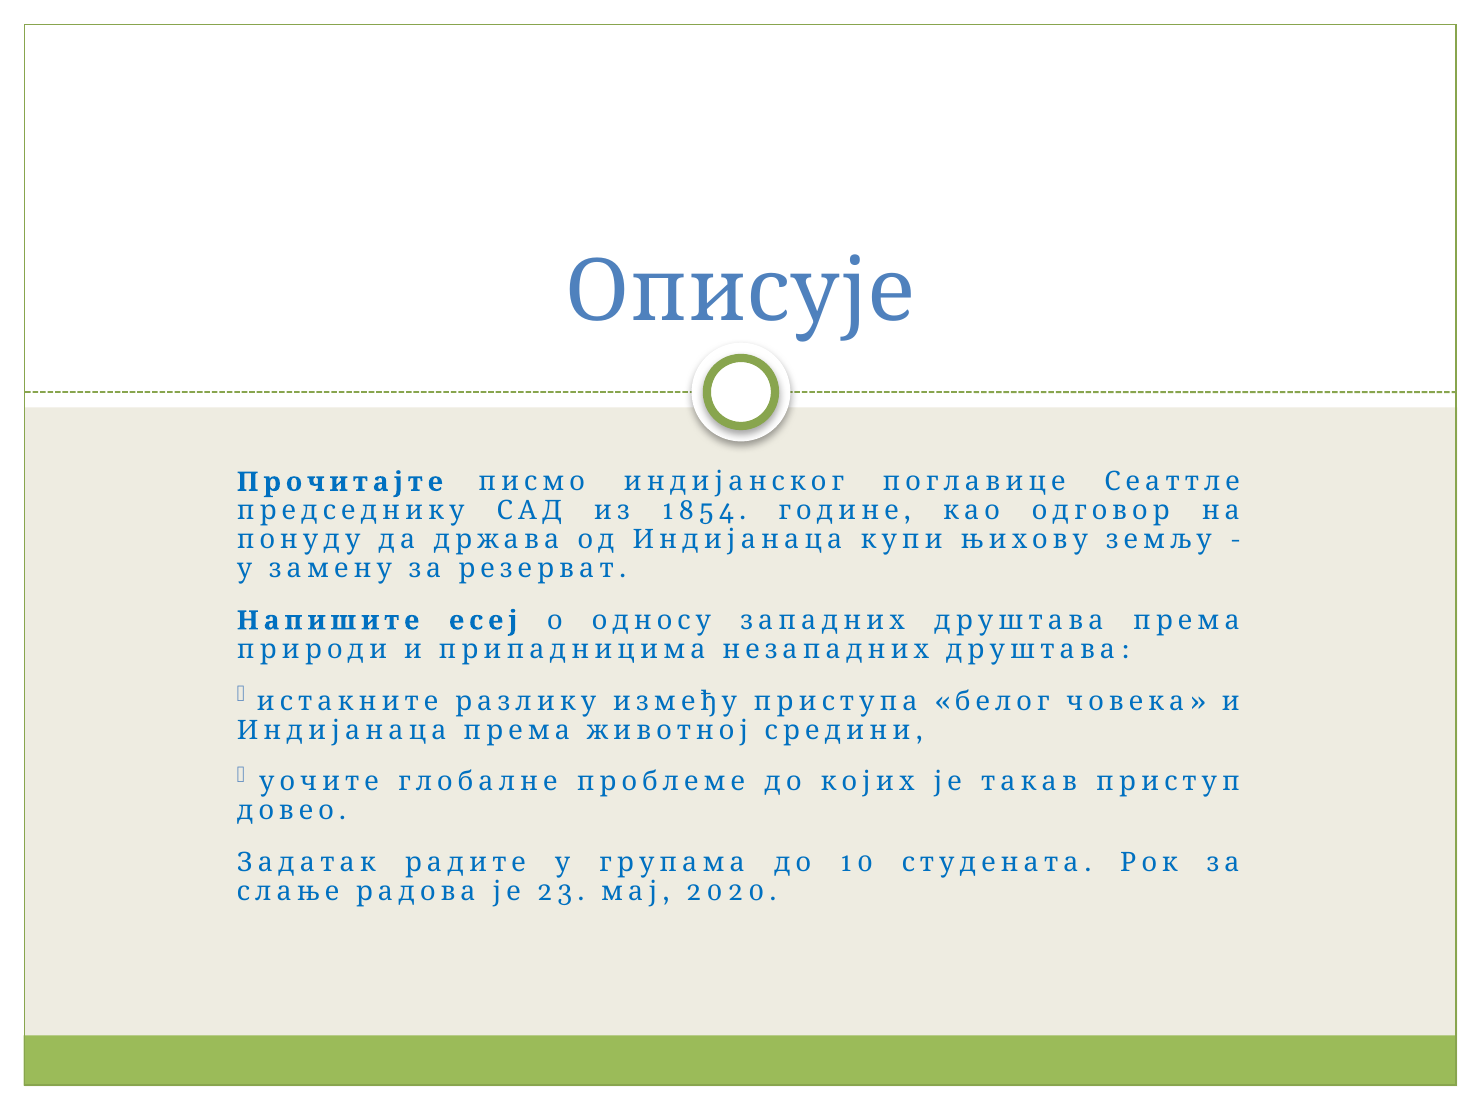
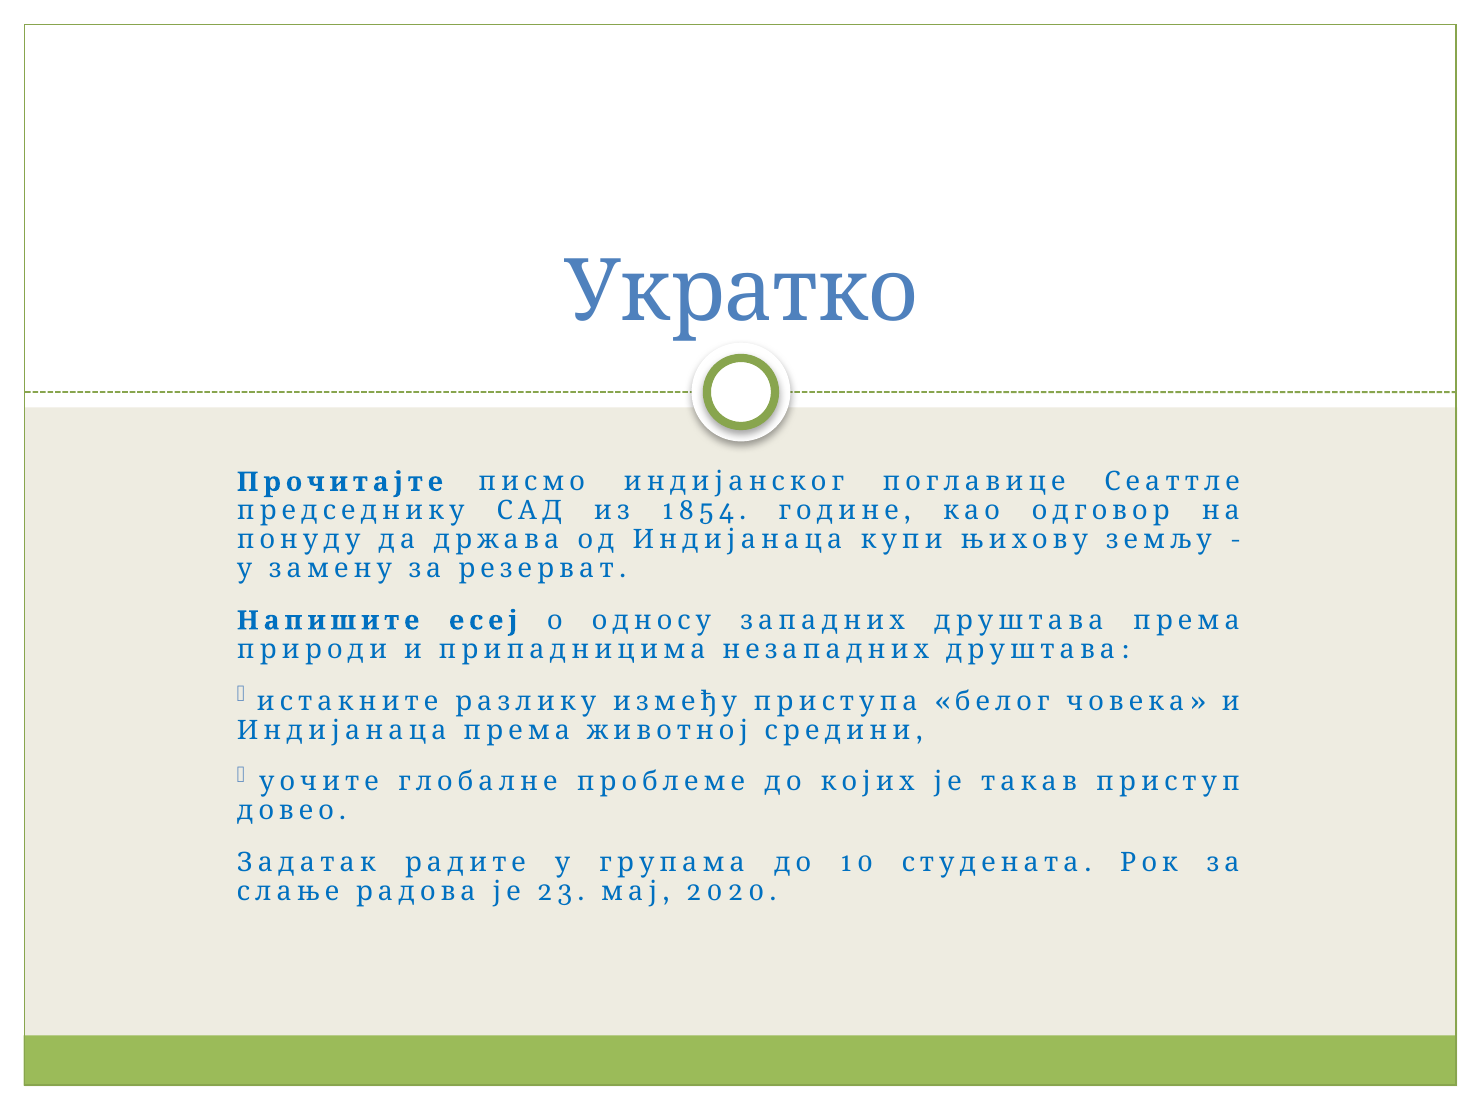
Описује: Описује -> Укратко (741, 293)
